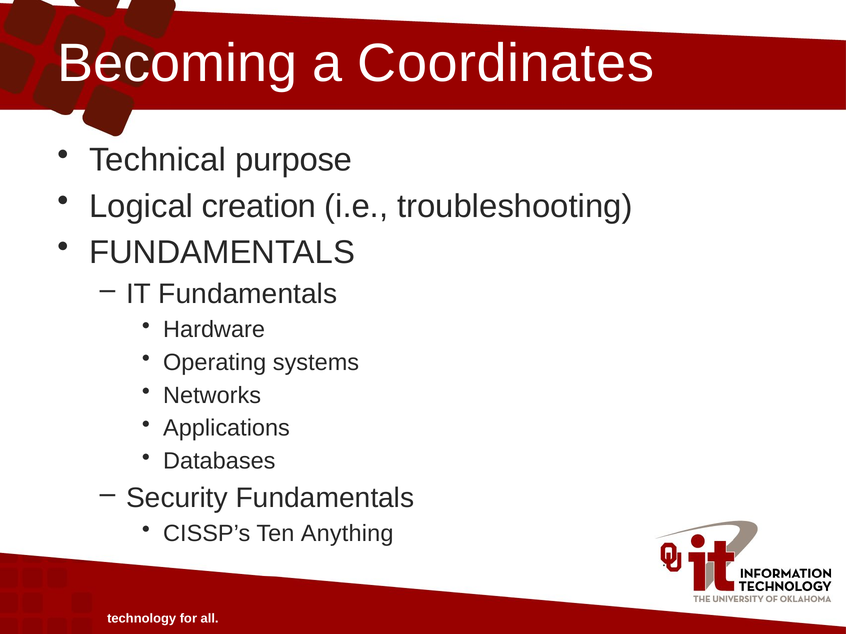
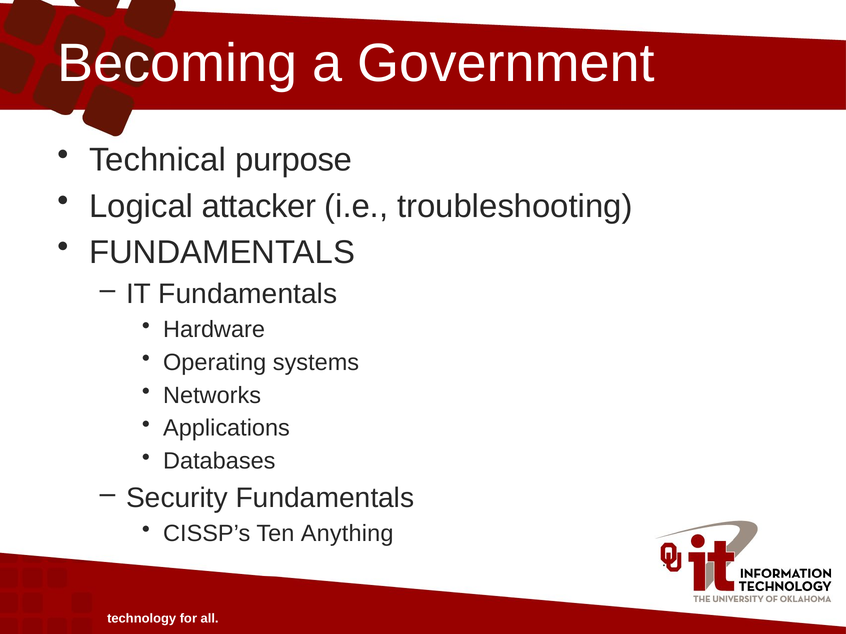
Coordinates: Coordinates -> Government (506, 63)
creation: creation -> attacker (259, 206)
